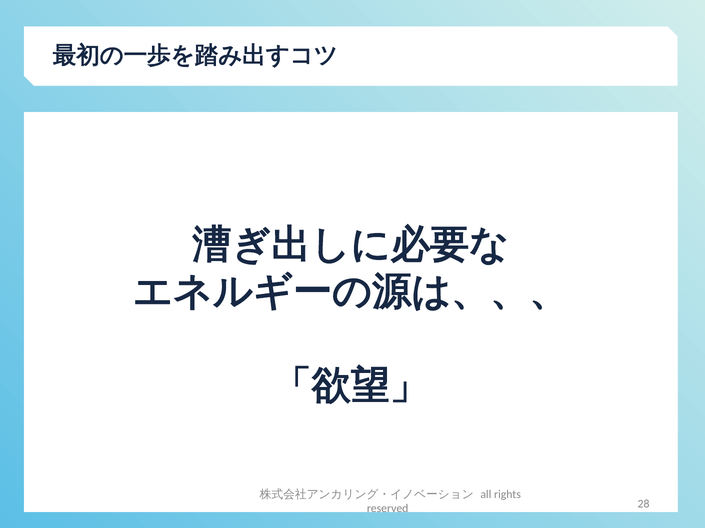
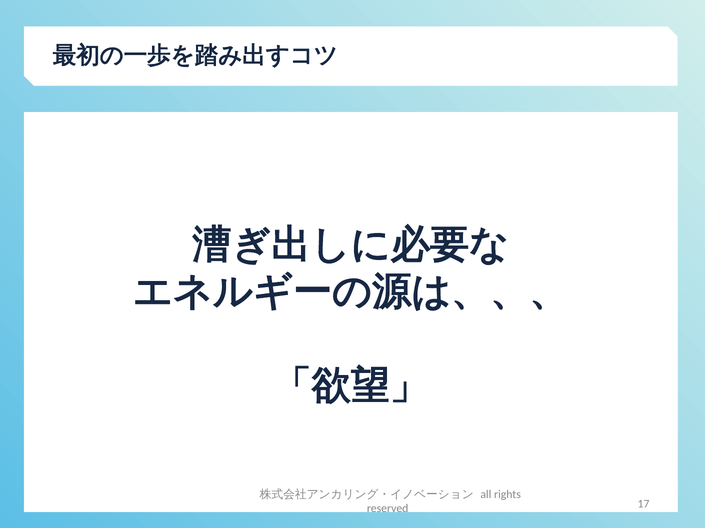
28: 28 -> 17 (644, 505)
